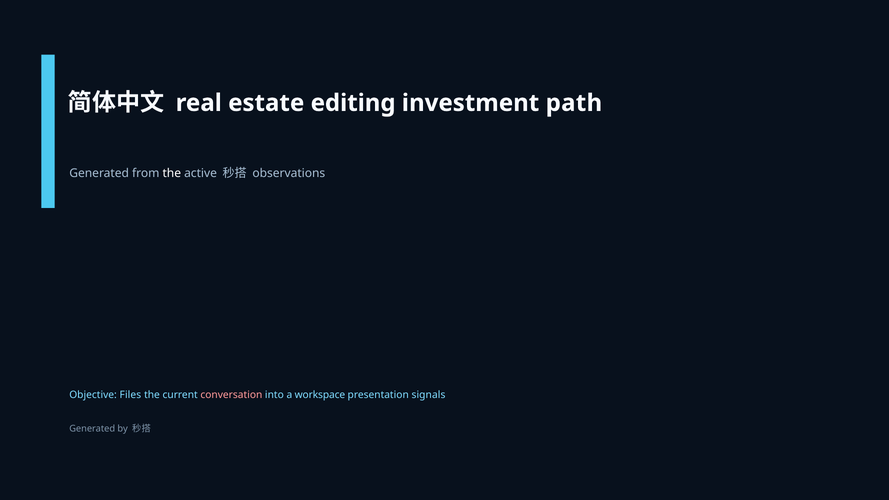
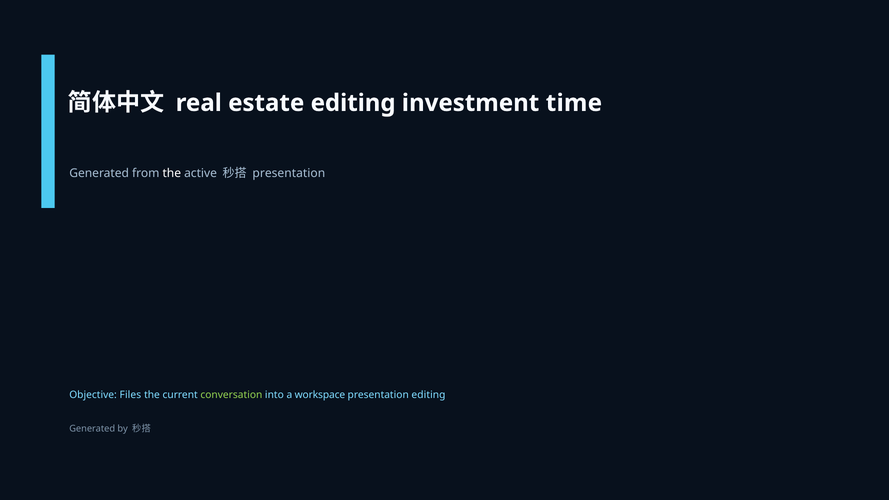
path: path -> time (574, 103)
observations: observations -> presentation (289, 174)
conversation colour: pink -> light green (231, 395)
presentation signals: signals -> editing (428, 395)
